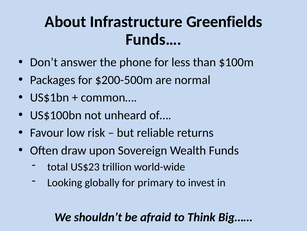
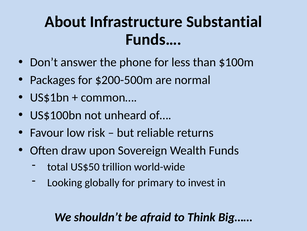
Greenfields: Greenfields -> Substantial (224, 22)
US$23: US$23 -> US$50 (85, 166)
